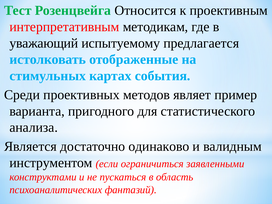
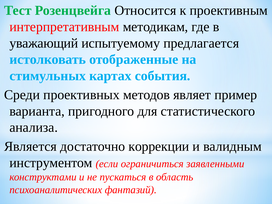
одинаково: одинаково -> коррекции (159, 146)
